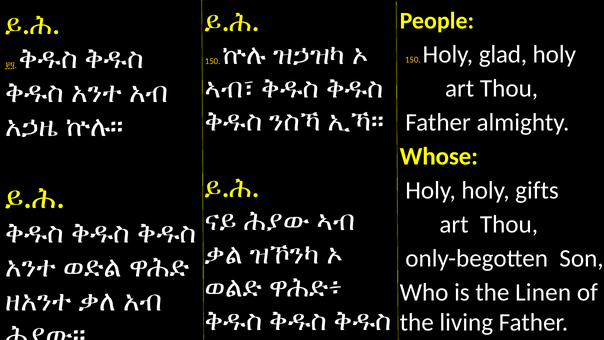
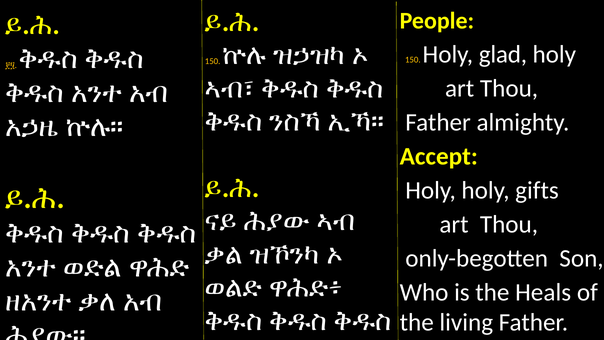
Whose: Whose -> Accept (439, 156)
Linen: Linen -> Heals (543, 292)
